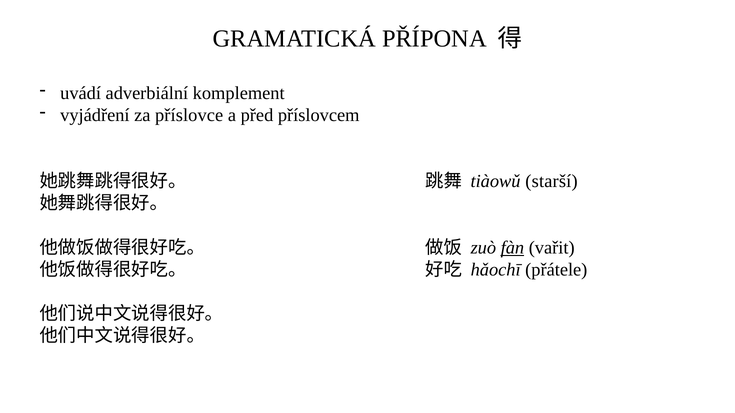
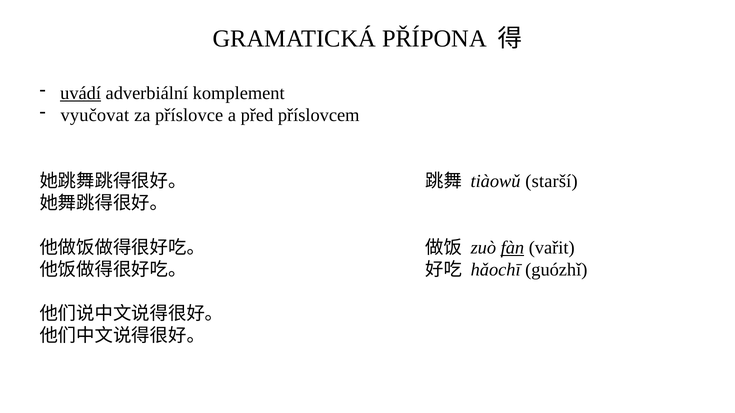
uvádí underline: none -> present (81, 93)
vyjádření: vyjádření -> vyučovat (95, 115)
přátele: přátele -> guózhǐ (556, 270)
